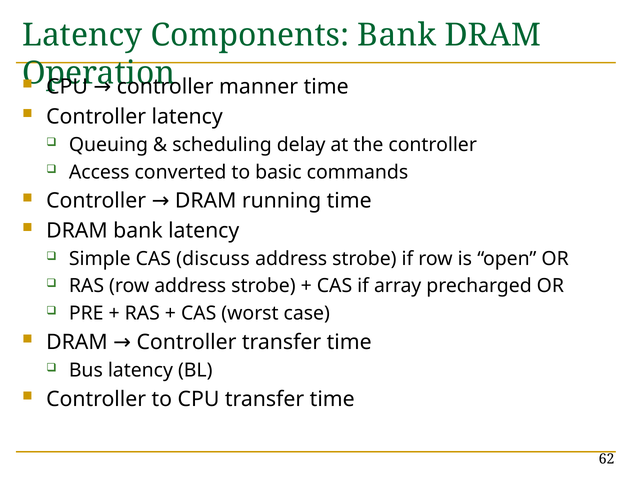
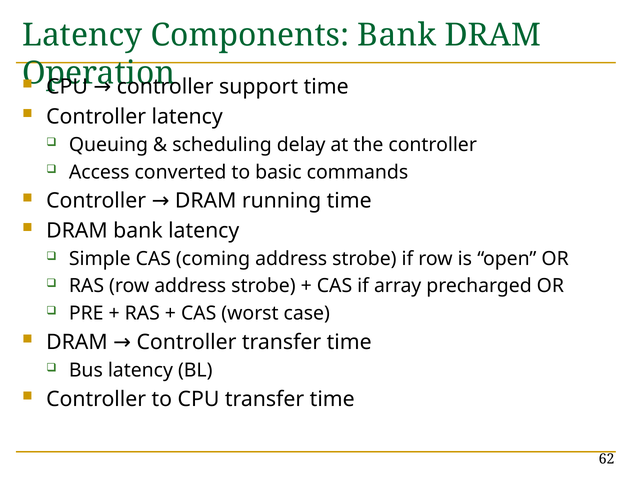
manner: manner -> support (259, 87)
discuss: discuss -> coming (213, 259)
